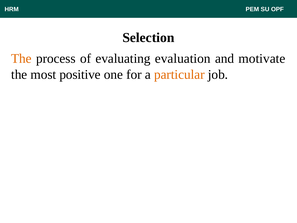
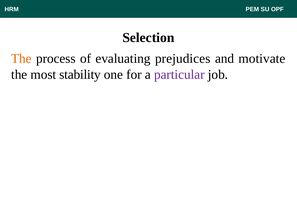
evaluation: evaluation -> prejudices (183, 59)
positive: positive -> stability (80, 74)
particular colour: orange -> purple (179, 74)
